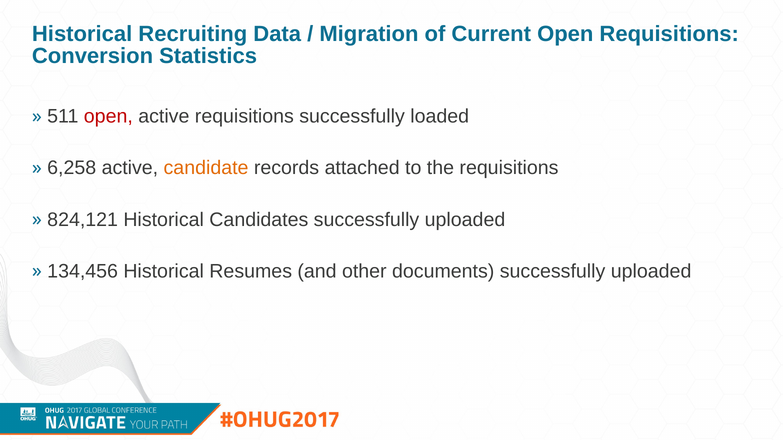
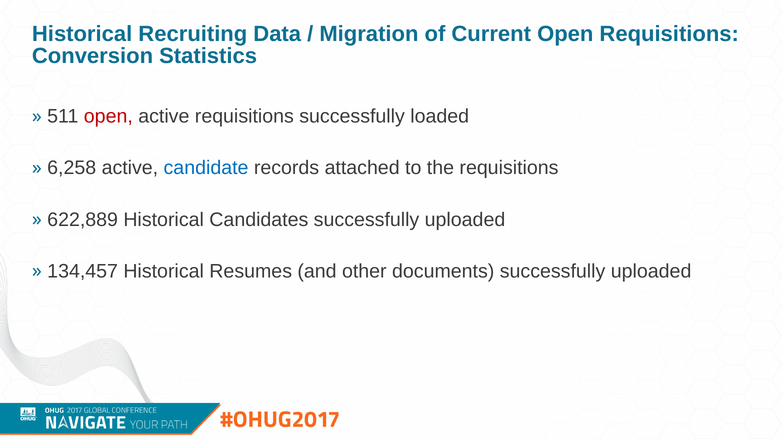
candidate colour: orange -> blue (206, 168)
824,121: 824,121 -> 622,889 (83, 220)
134,456: 134,456 -> 134,457 (83, 272)
